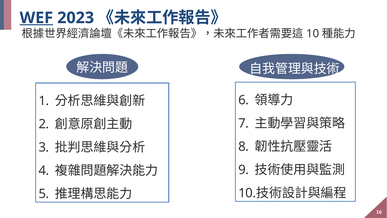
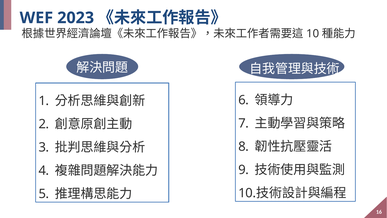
WEF underline: present -> none (36, 18)
